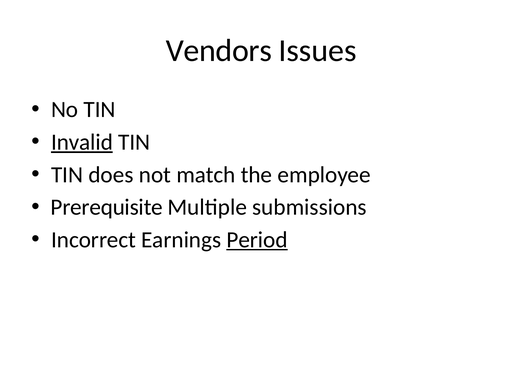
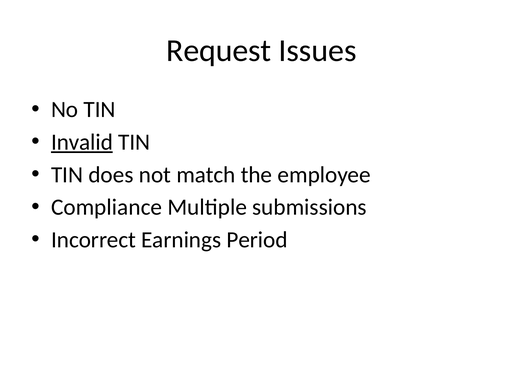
Vendors: Vendors -> Request (219, 51)
Prerequisite: Prerequisite -> Compliance (107, 207)
Period underline: present -> none (257, 240)
